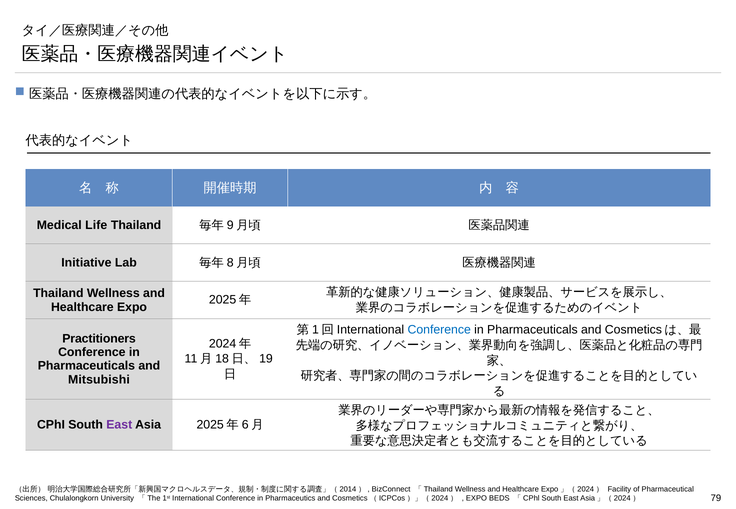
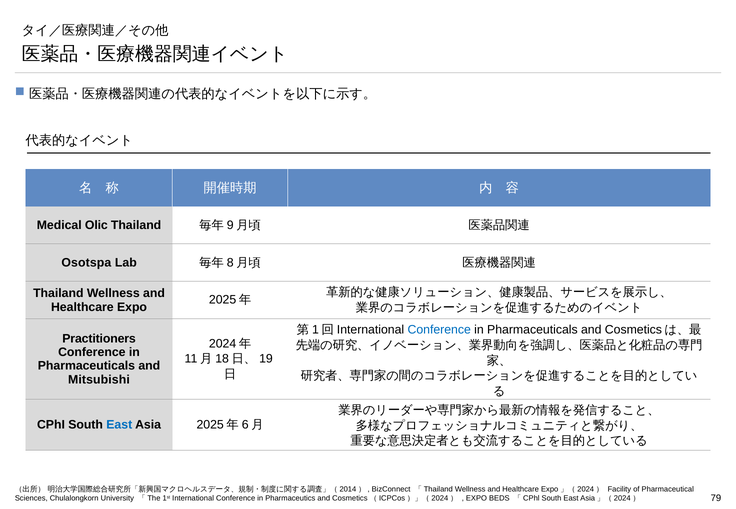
Life: Life -> Olic (96, 226)
Initiative: Initiative -> Osotspa (86, 263)
East colour: purple -> blue (119, 425)
